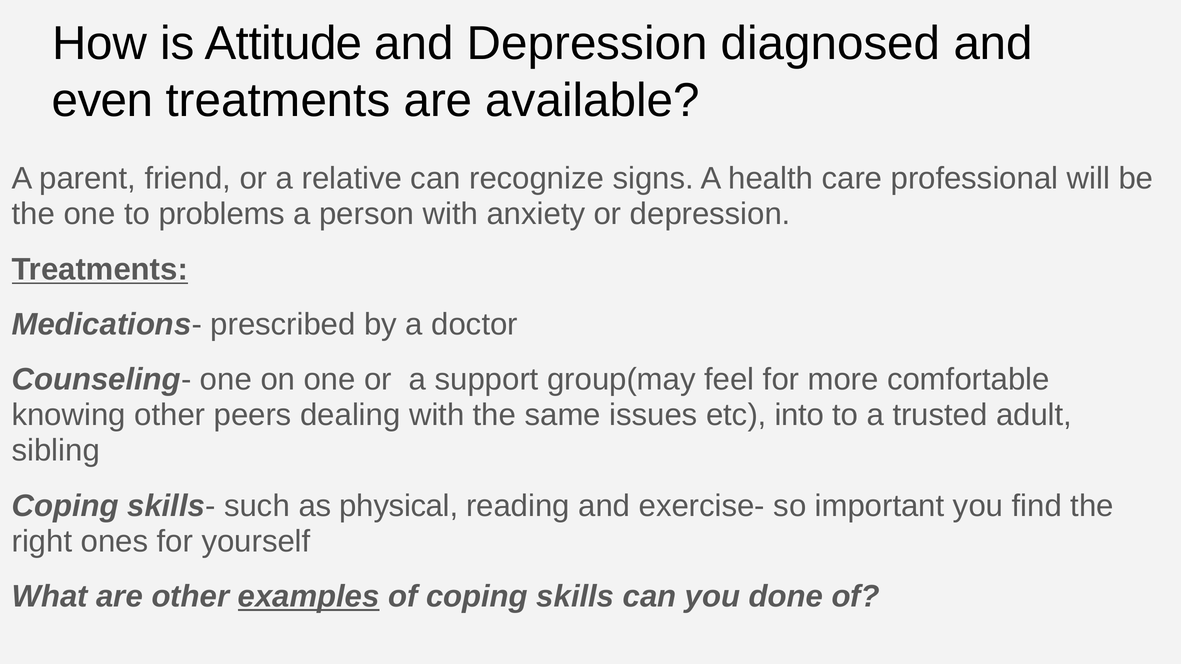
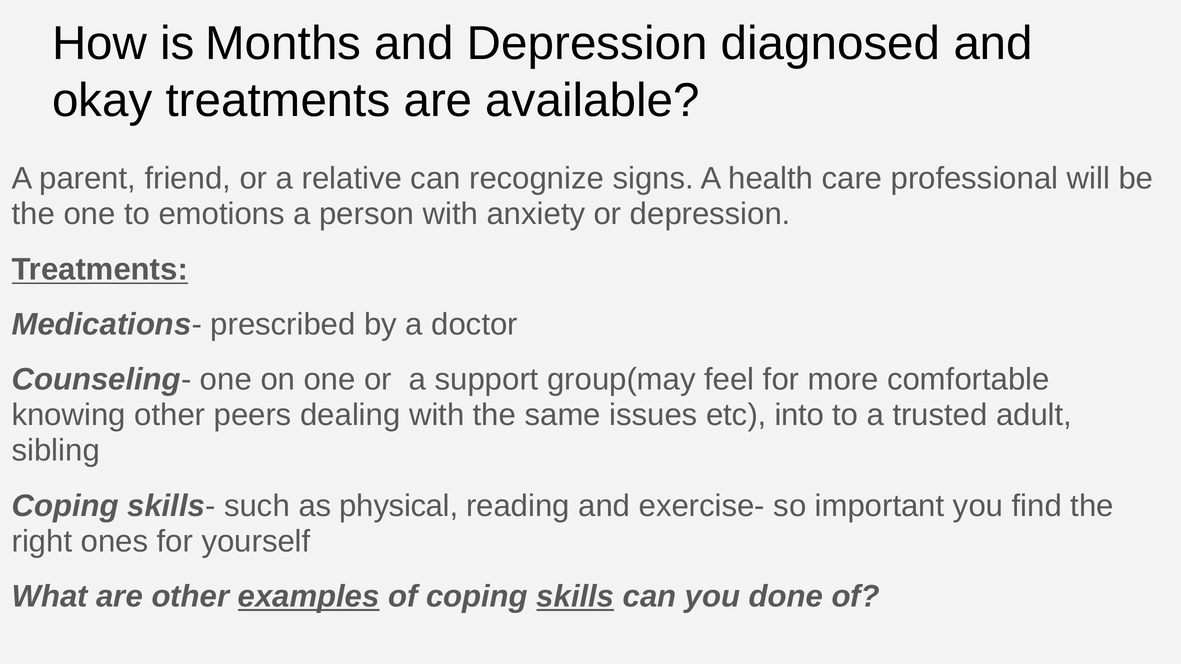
Attitude: Attitude -> Months (283, 44)
even: even -> okay (102, 101)
problems: problems -> emotions (222, 214)
skills underline: none -> present (575, 597)
